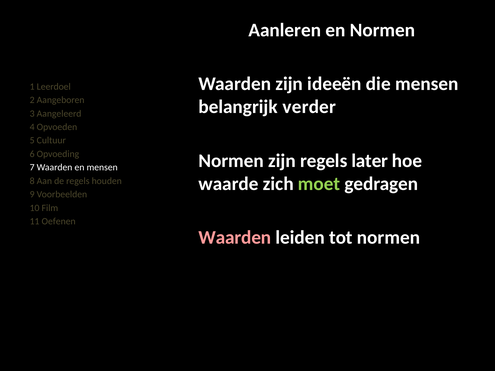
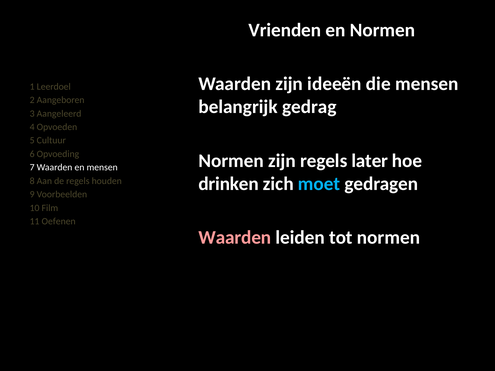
Aanleren: Aanleren -> Vrienden (285, 30)
verder: verder -> gedrag (309, 107)
waarde: waarde -> drinken (229, 184)
moet colour: light green -> light blue (319, 184)
